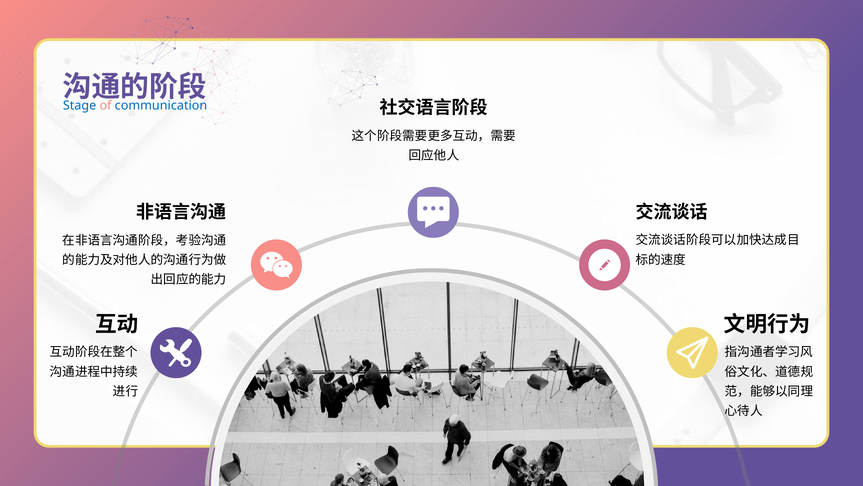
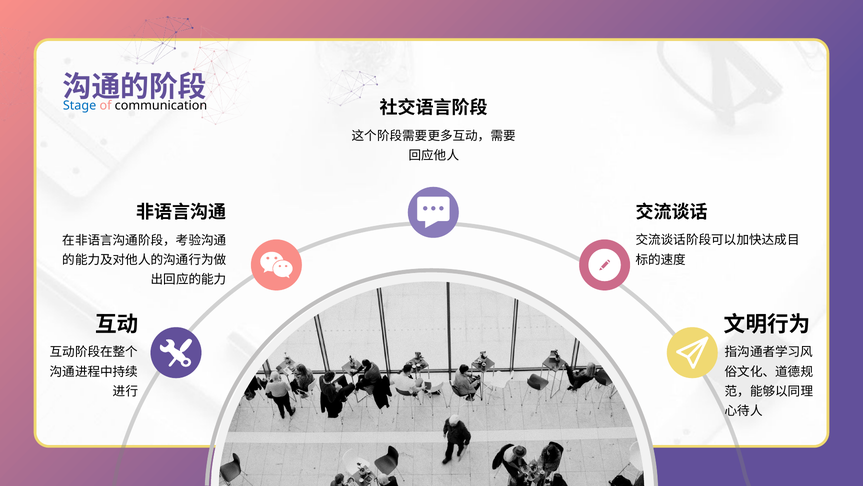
communication colour: blue -> black (161, 105)
